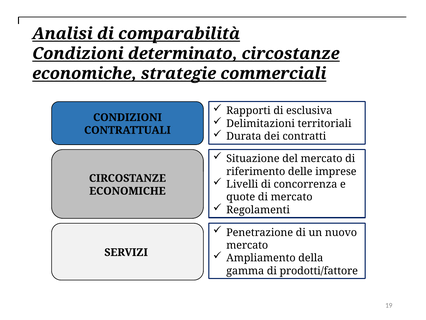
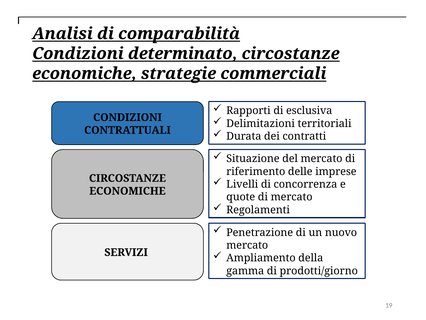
prodotti/fattore: prodotti/fattore -> prodotti/giorno (319, 270)
